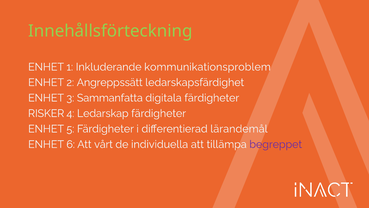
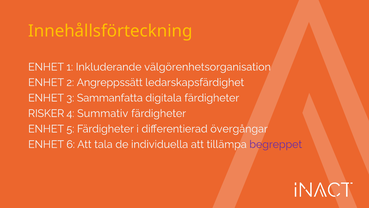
Innehållsförteckning colour: light green -> yellow (110, 31)
kommunikationsproblem: kommunikationsproblem -> välgörenhetsorganisation (208, 67)
Ledarskap: Ledarskap -> Summativ (103, 113)
lärandemål: lärandemål -> övergångar (239, 129)
vårt: vårt -> tala (103, 144)
